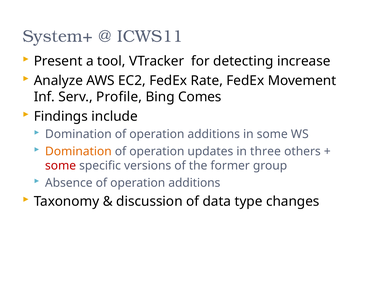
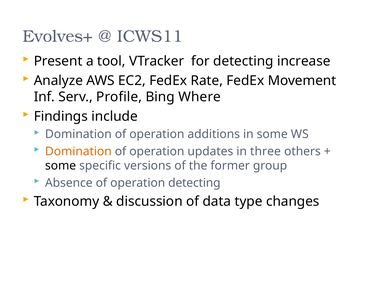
System+: System+ -> Evolves+ (58, 36)
Comes: Comes -> Where (200, 97)
some colour: red -> black (61, 166)
Absence of operation additions: additions -> detecting (194, 183)
